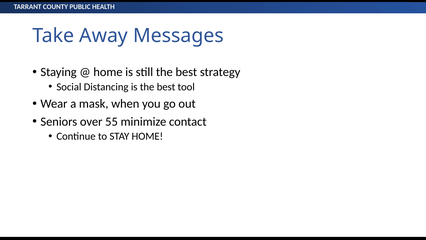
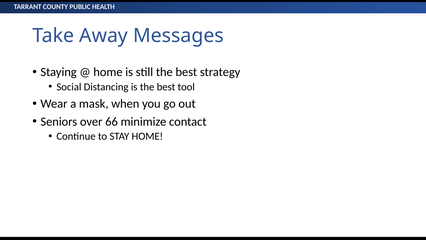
55: 55 -> 66 (112, 121)
